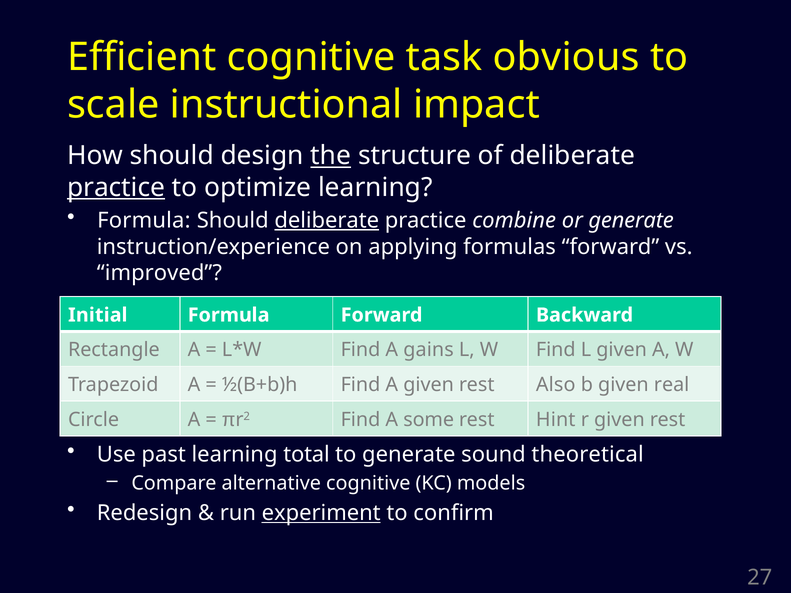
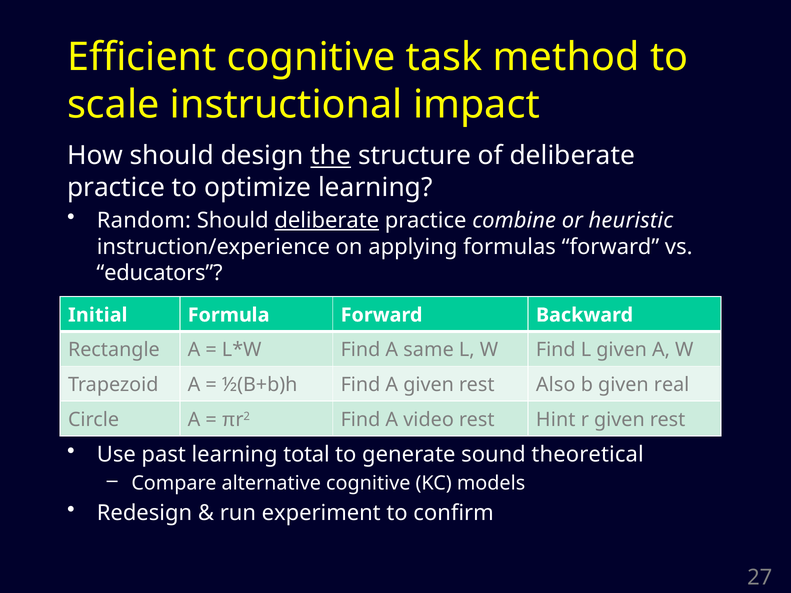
obvious: obvious -> method (566, 57)
practice underline: present -> none (116, 187)
Formula: Formula -> Random (144, 221)
or generate: generate -> heuristic (631, 221)
improved: improved -> educators (160, 273)
gains: gains -> same (429, 350)
some: some -> video (429, 420)
experiment underline: present -> none (321, 513)
